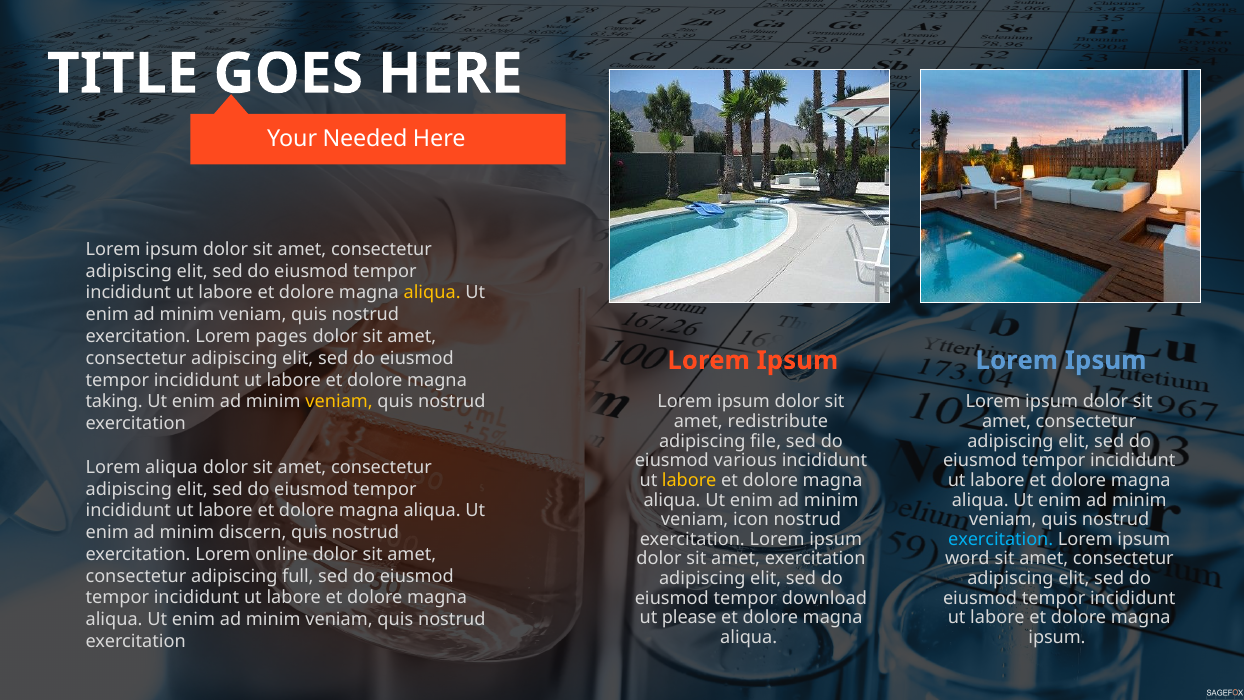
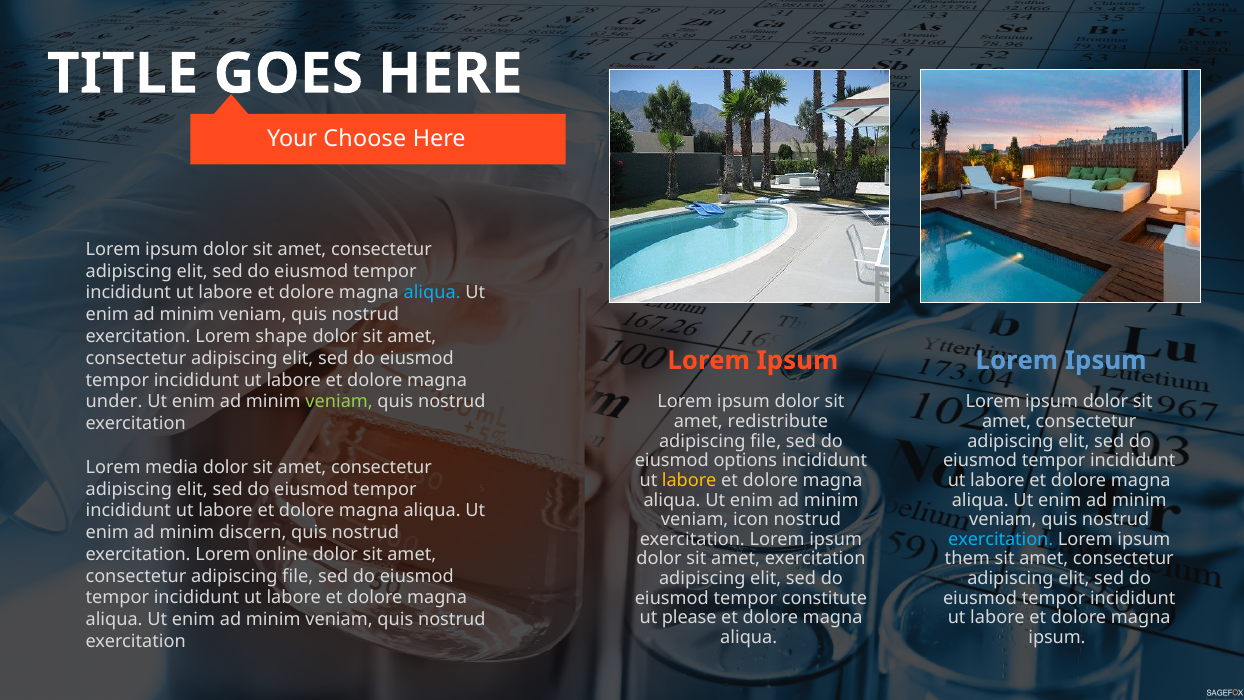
Needed: Needed -> Choose (365, 139)
aliqua colour: yellow -> light blue (432, 293)
pages: pages -> shape (281, 336)
taking: taking -> under (114, 402)
veniam colour: yellow -> light green (339, 402)
various: various -> options (745, 461)
Lorem aliqua: aliqua -> media (172, 467)
word: word -> them (967, 559)
consectetur adipiscing full: full -> file (298, 576)
download: download -> constitute (825, 598)
